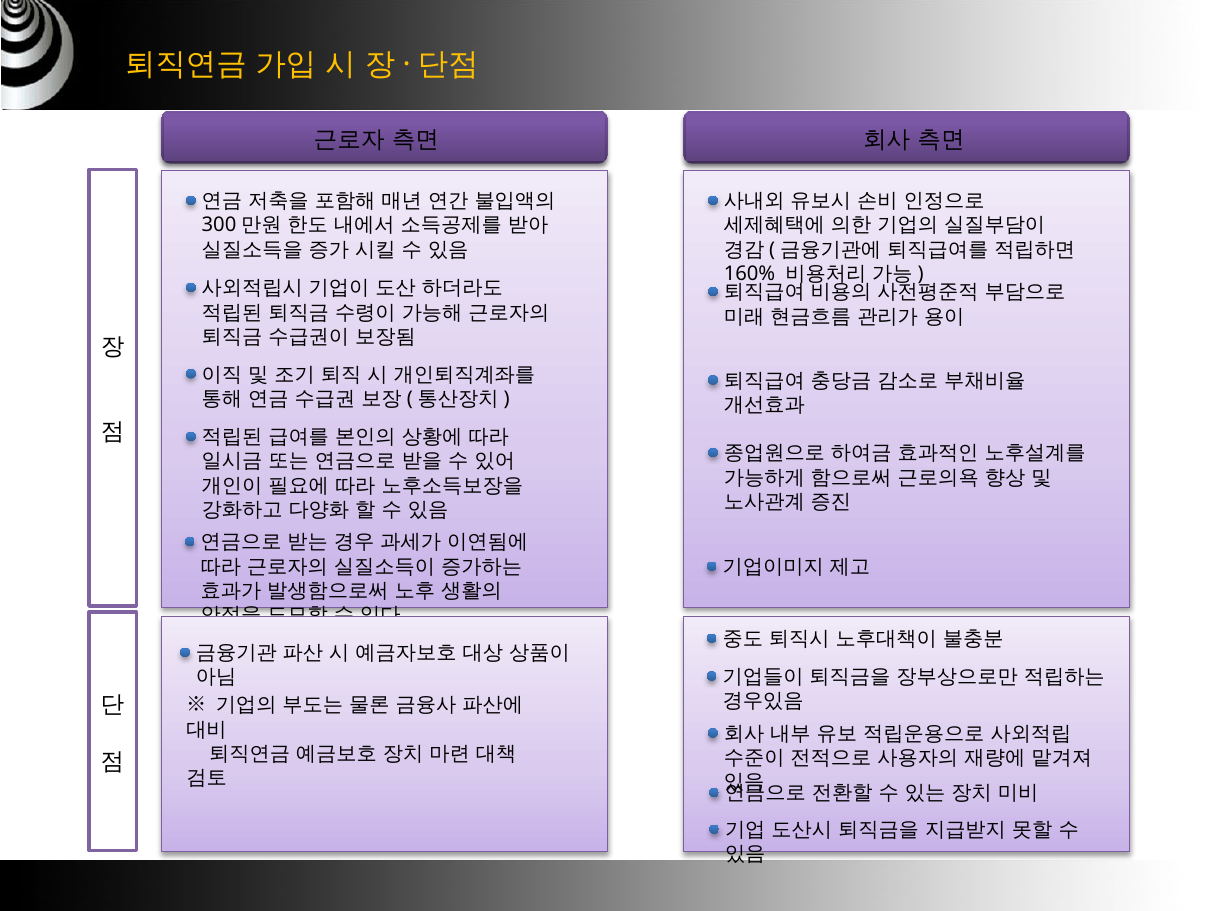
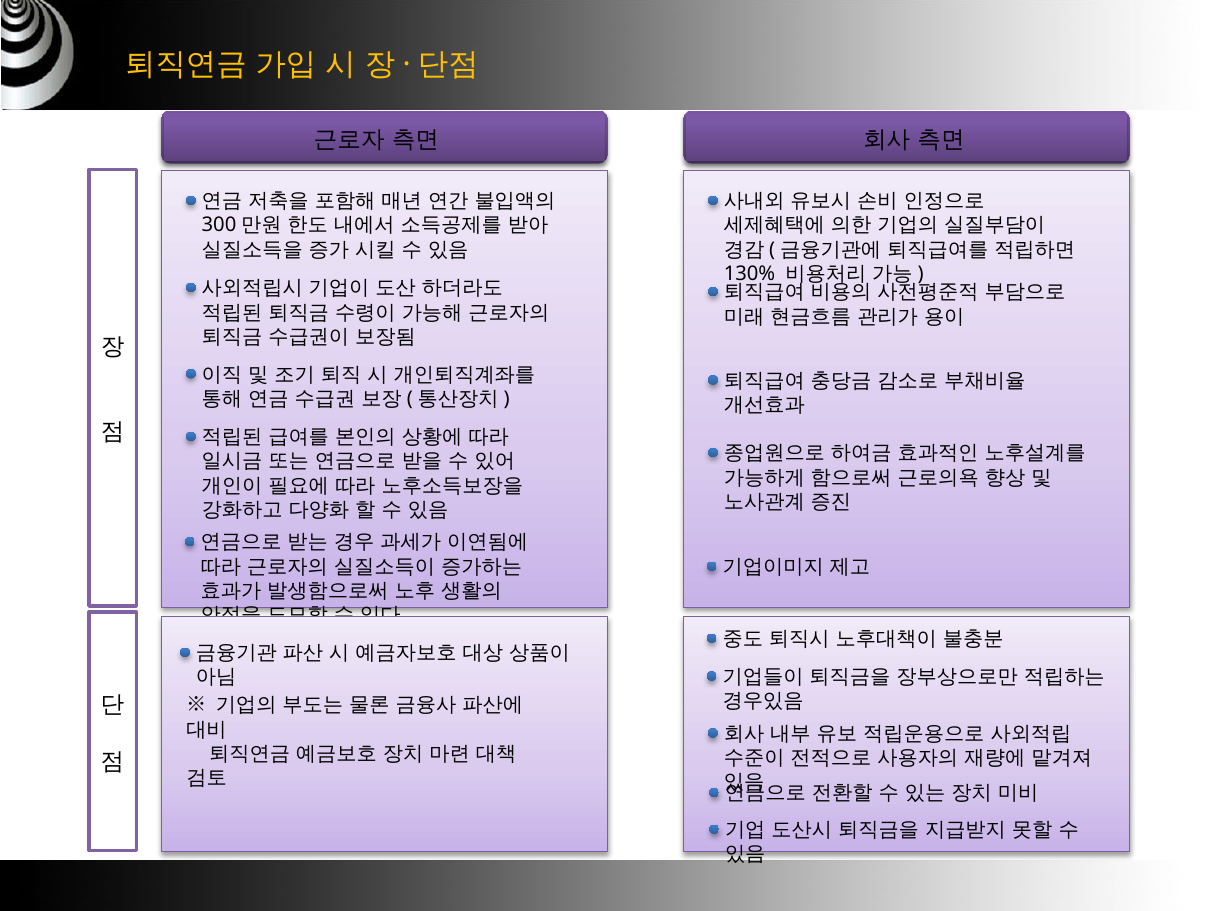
160%: 160% -> 130% (750, 274)
